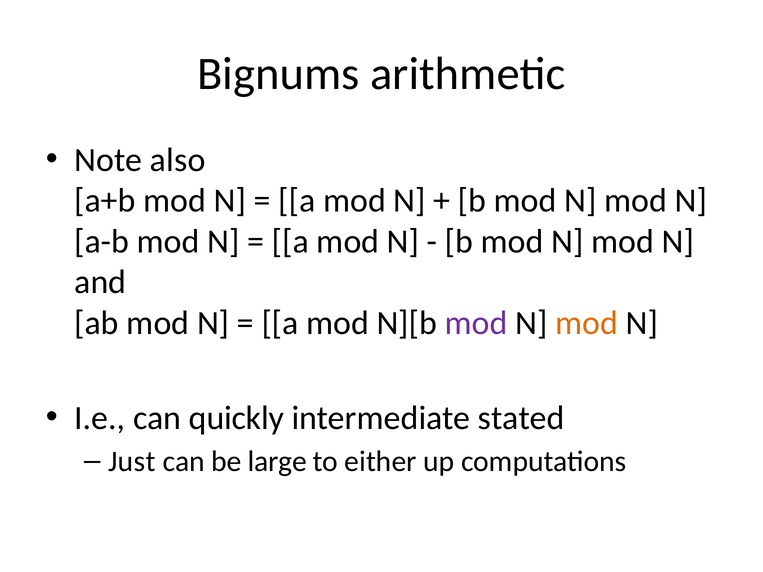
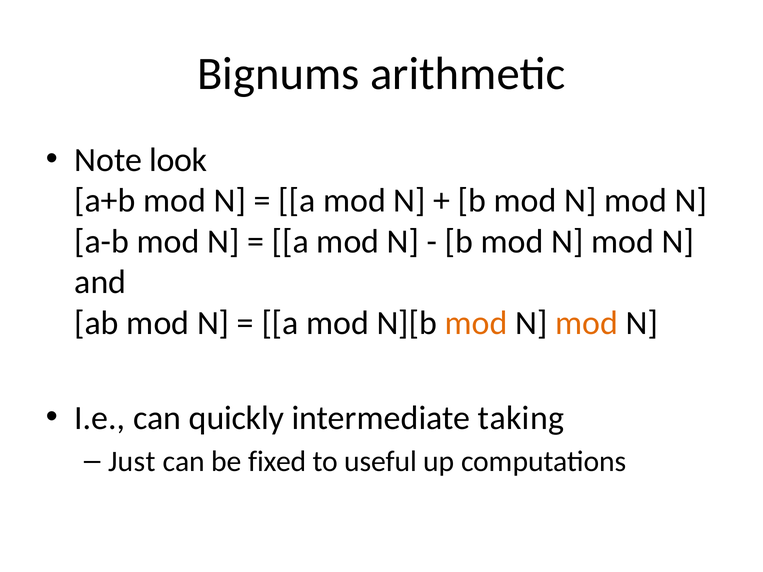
also: also -> look (178, 160)
mod colour: purple -> orange (476, 323)
stated: stated -> taking (521, 418)
large: large -> fixed (277, 462)
either: either -> useful (381, 462)
